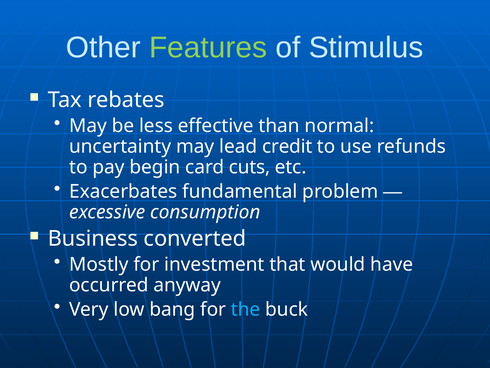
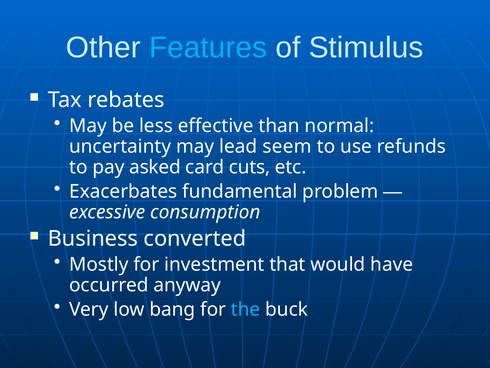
Features colour: light green -> light blue (208, 48)
credit: credit -> seem (287, 146)
begin: begin -> asked (155, 167)
